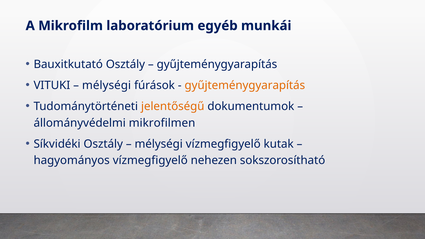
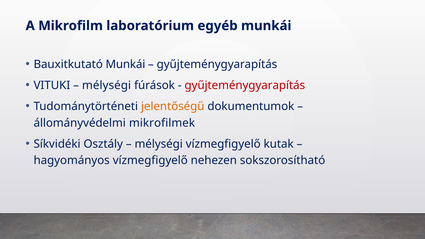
Bauxitkutató Osztály: Osztály -> Munkái (125, 64)
gyűjteménygyarapítás colour: orange -> red (245, 85)
mikrofilmen: mikrofilmen -> mikrofilmek (162, 123)
